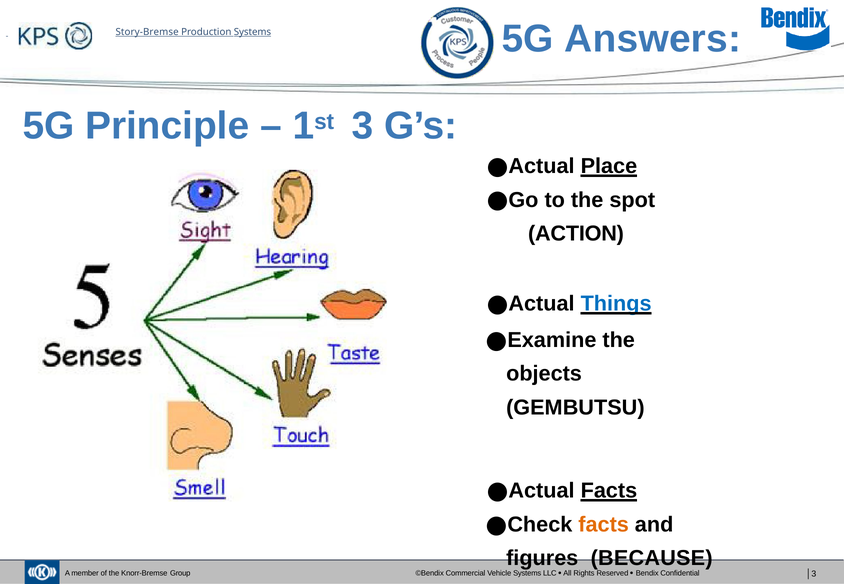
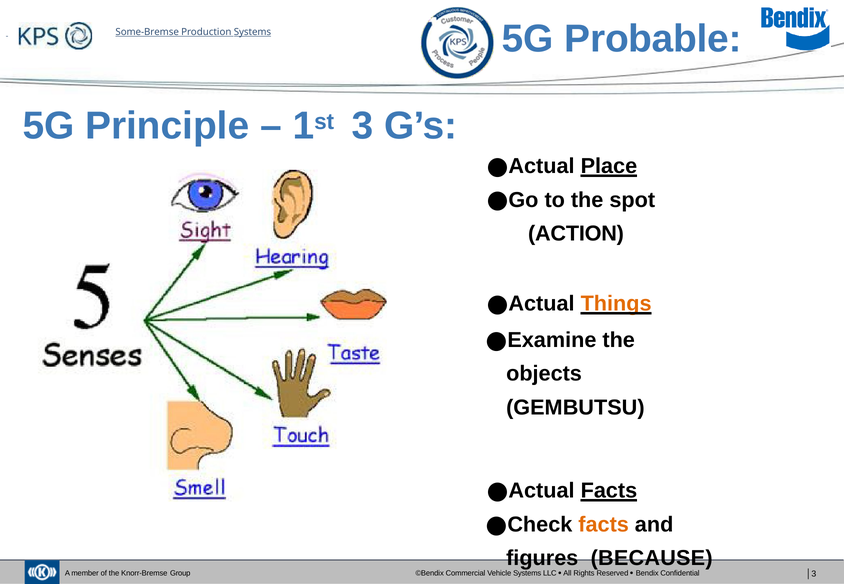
Answers: Answers -> Probable (653, 39)
Story-Bremse: Story-Bremse -> Some-Bremse (147, 32)
Things colour: blue -> orange (616, 304)
